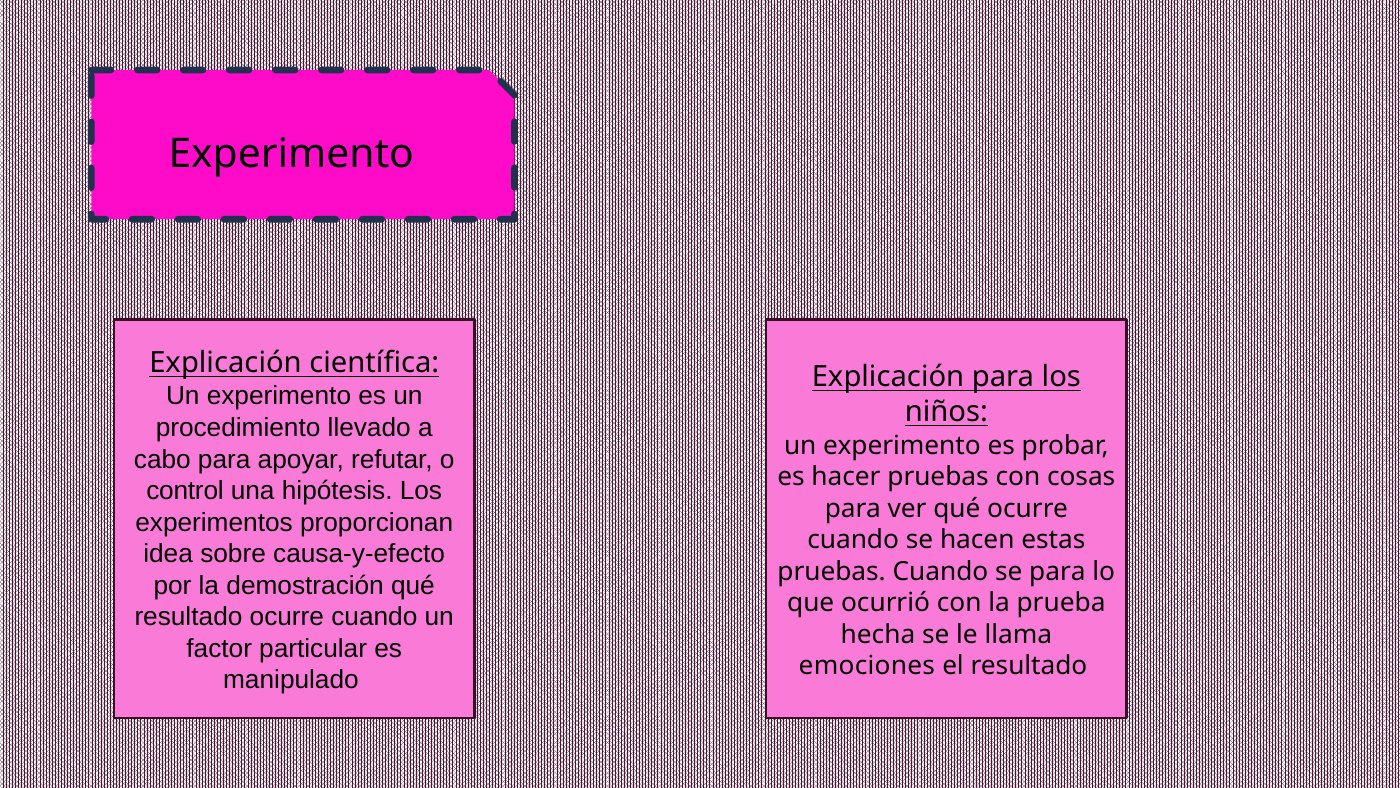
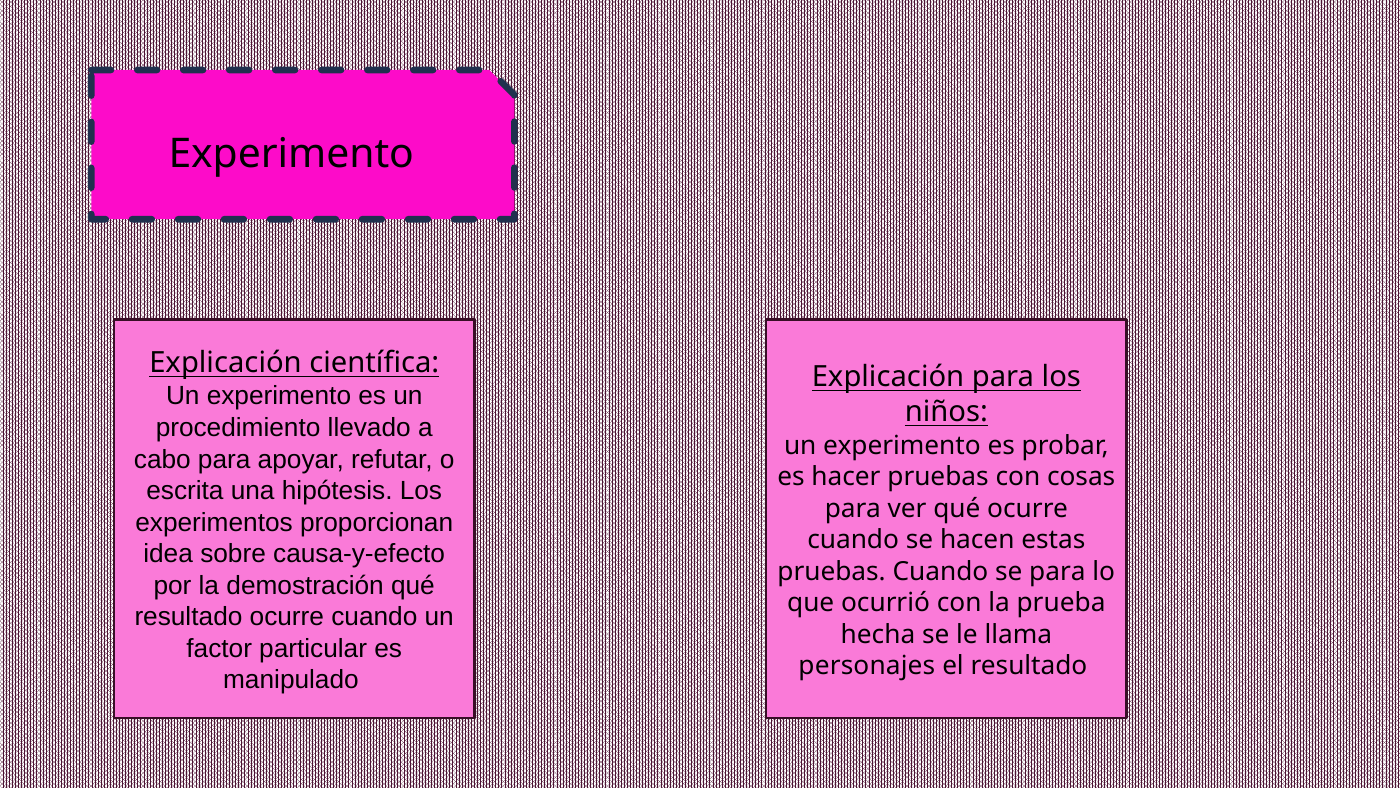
control: control -> escrita (185, 491)
emociones: emociones -> personajes (867, 666)
